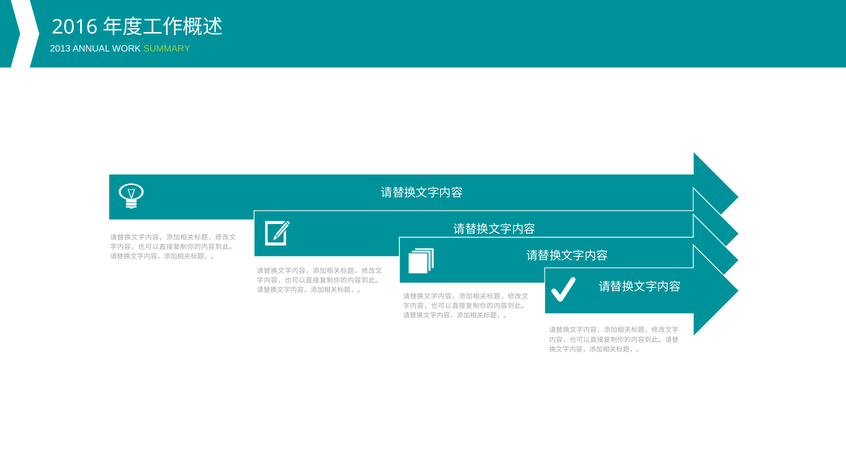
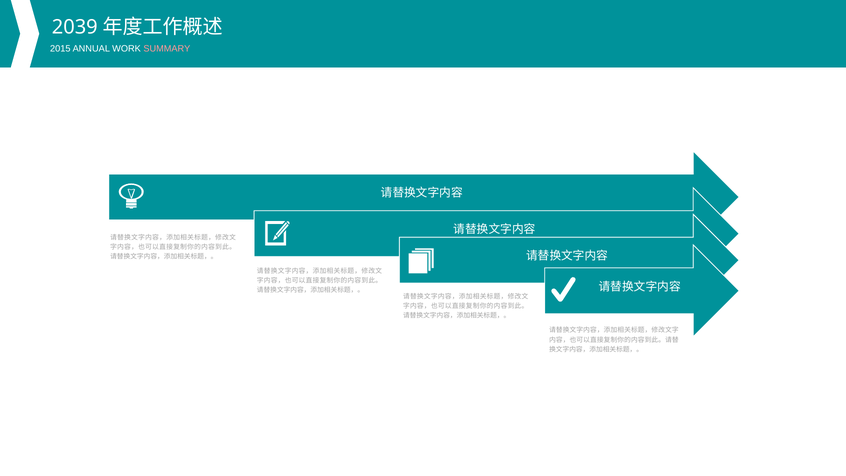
2016: 2016 -> 2039 (75, 27)
2013: 2013 -> 2015 (60, 49)
SUMMARY colour: light green -> pink (167, 49)
